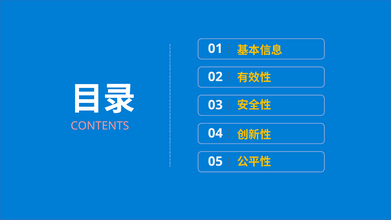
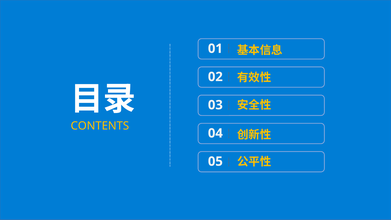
CONTENTS colour: pink -> yellow (100, 126)
